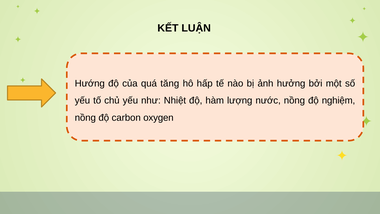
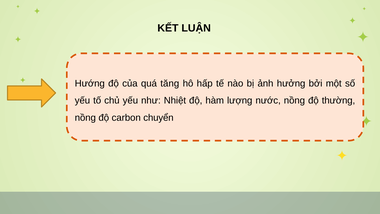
nghiệm: nghiệm -> thường (338, 100)
oxygen: oxygen -> chuyển (158, 117)
